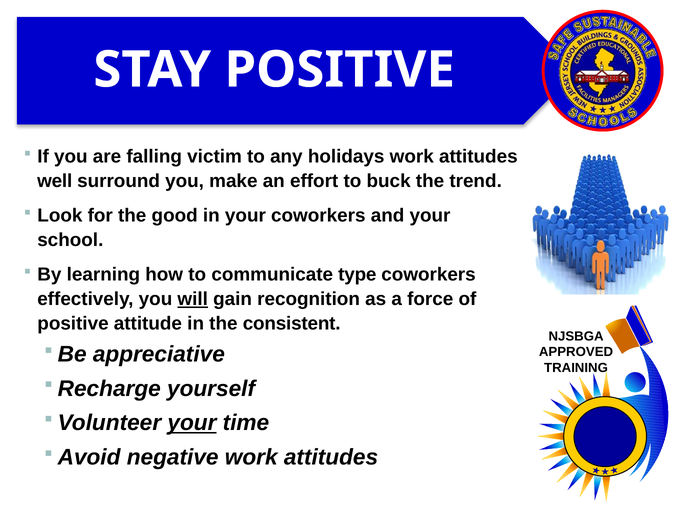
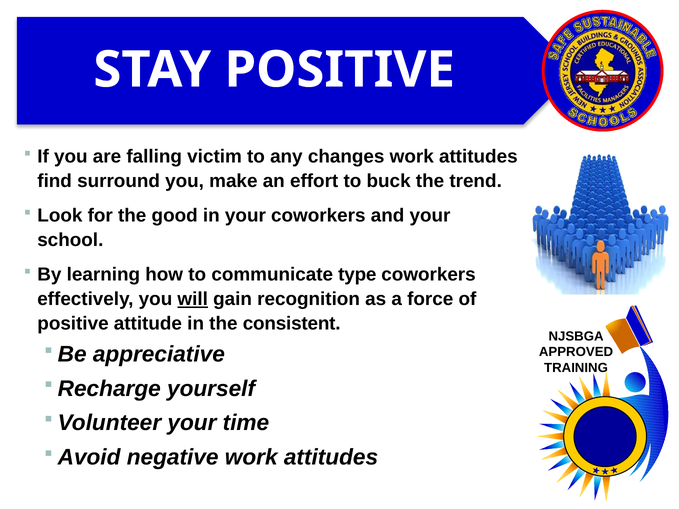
holidays: holidays -> changes (346, 157)
well: well -> find (55, 181)
your underline: present -> none (192, 423)
